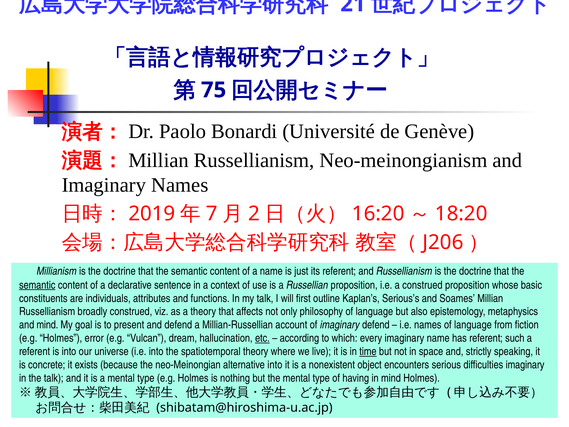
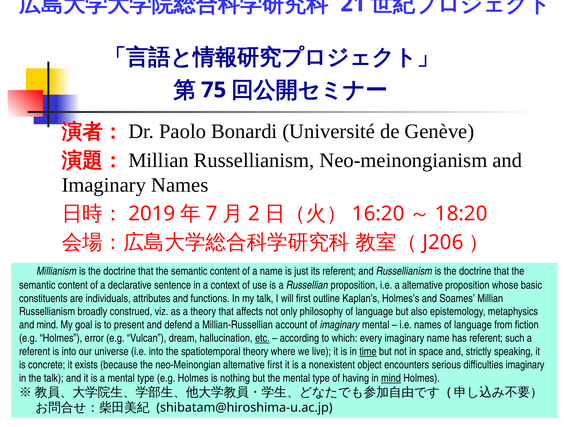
semantic underline: present -> none (37, 285)
a construed: construed -> alternative (422, 285)
Serious’s: Serious’s -> Holmes’s (401, 298)
imaginary defend: defend -> mental (376, 325)
alternative into: into -> first (275, 365)
mind underline: none -> present (391, 378)
